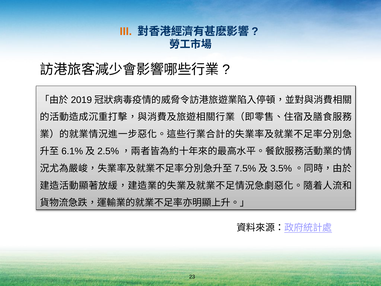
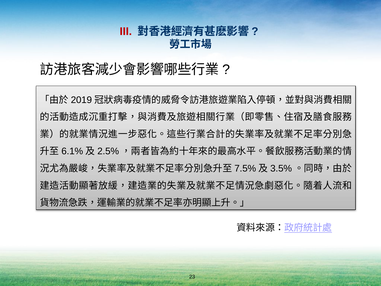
III colour: orange -> red (126, 31)
